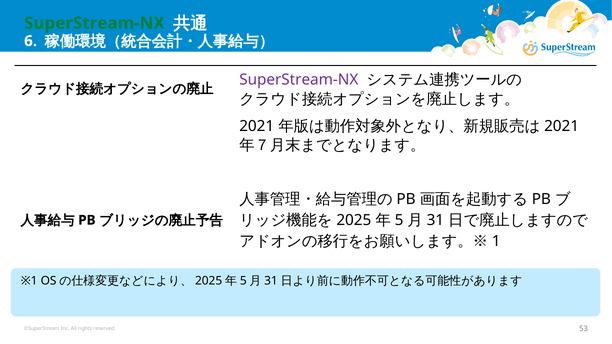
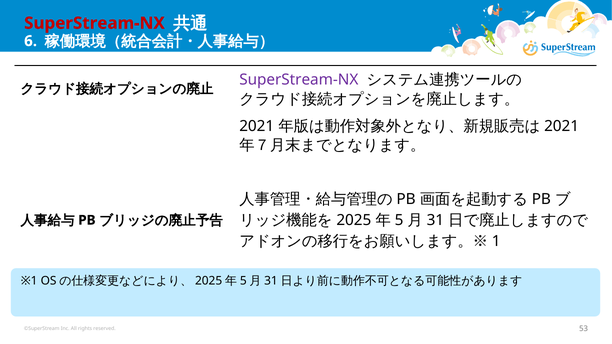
SuperStream-NX colour: green -> red (94, 23)
